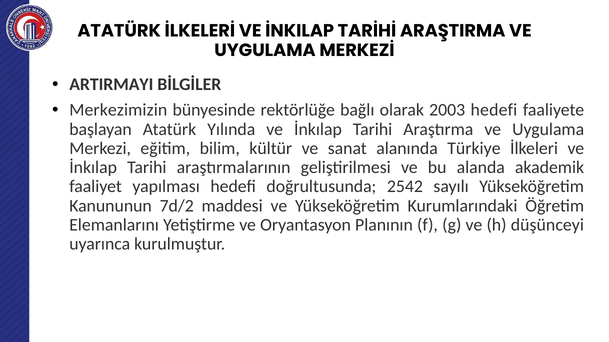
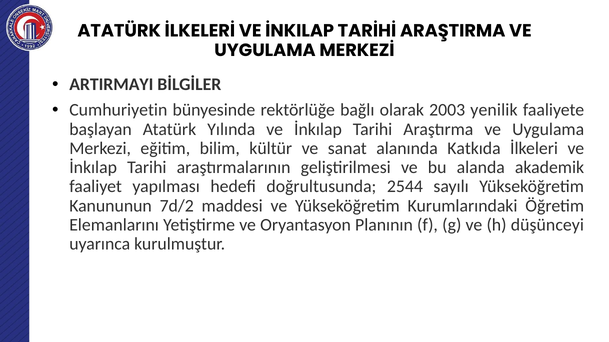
Merkezimizin: Merkezimizin -> Cumhuriyetin (118, 110)
2003 hedefi: hedefi -> yenilik (494, 110)
Türkiye: Türkiye -> Katkıda (474, 149)
2542: 2542 -> 2544 (405, 187)
